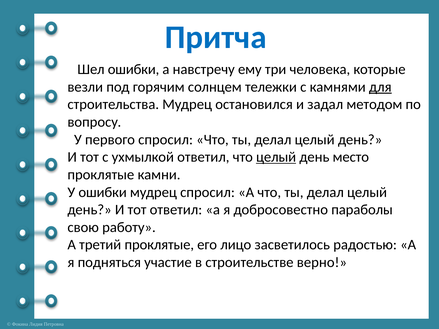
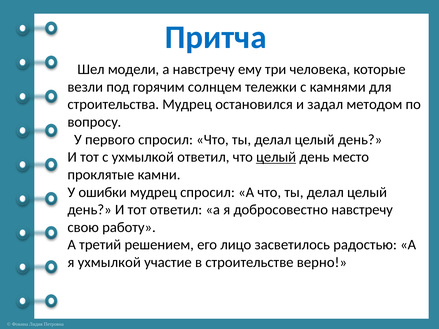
Шел ошибки: ошибки -> модели (134, 69)
для underline: present -> none (380, 87)
добросовестно параболы: параболы -> навстречу (362, 210)
третий проклятые: проклятые -> решением (159, 245)
я подняться: подняться -> ухмылкой (109, 263)
